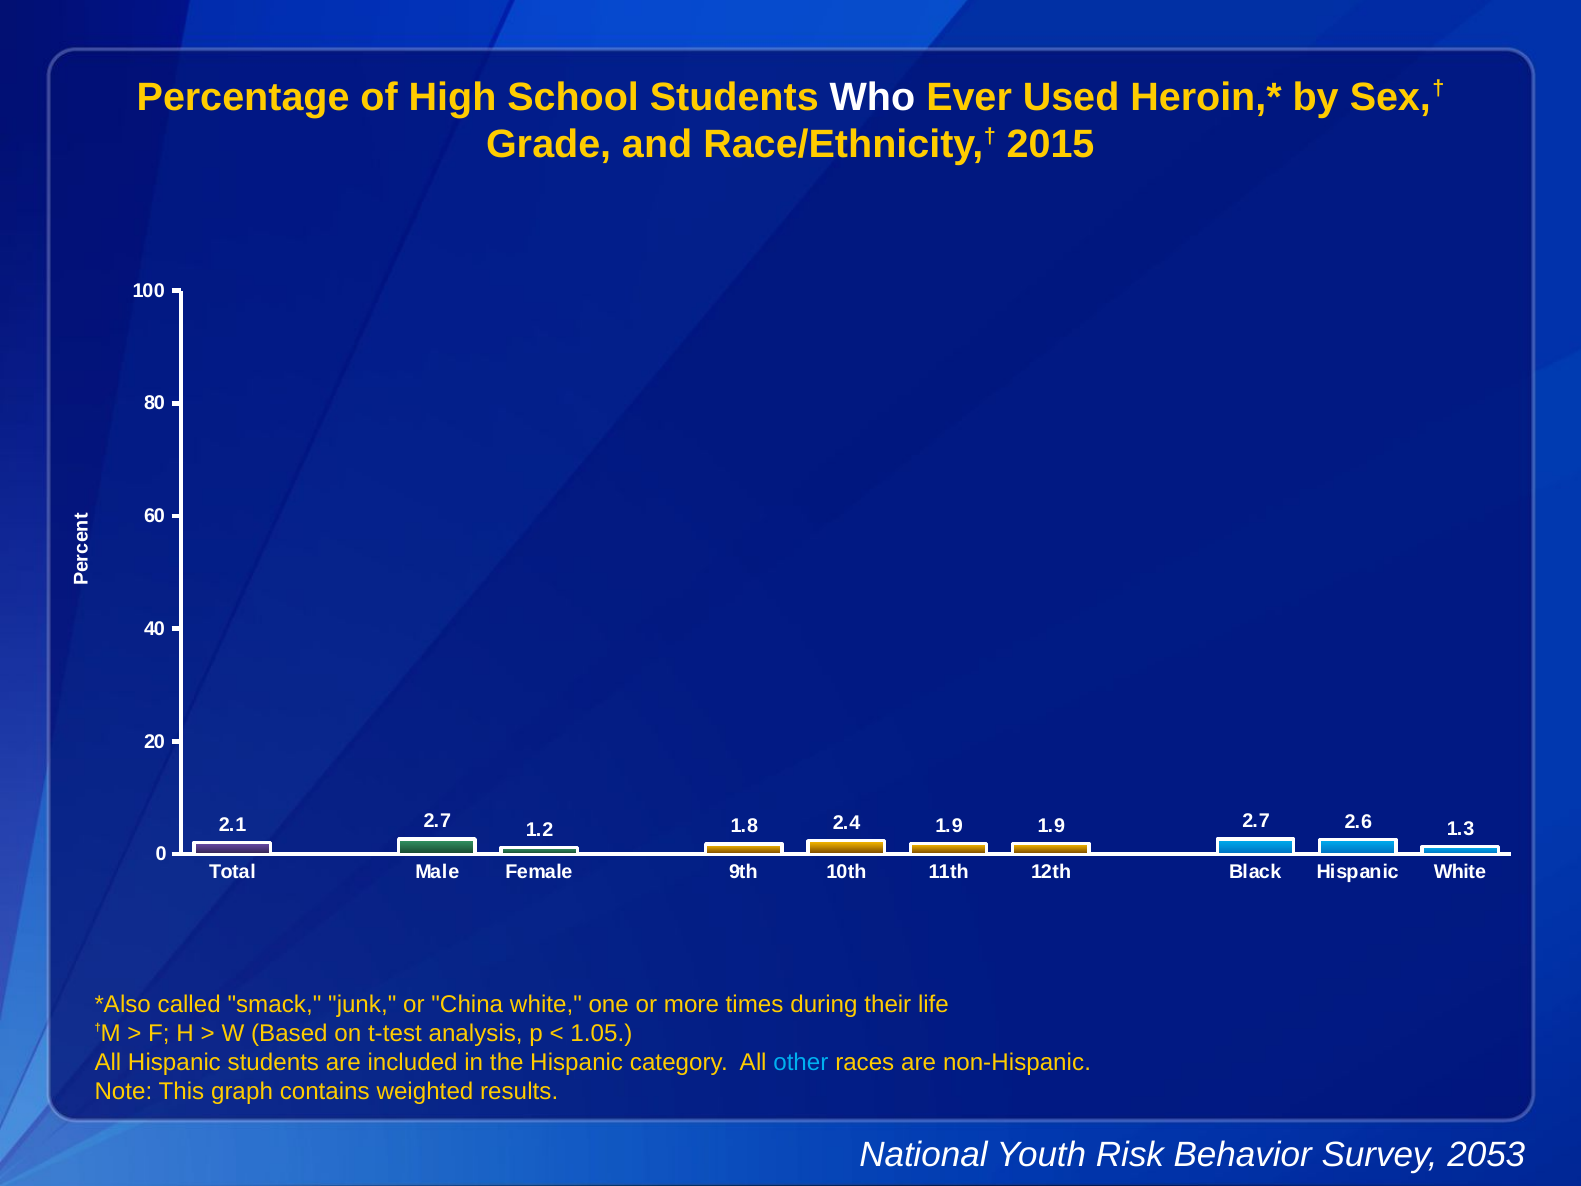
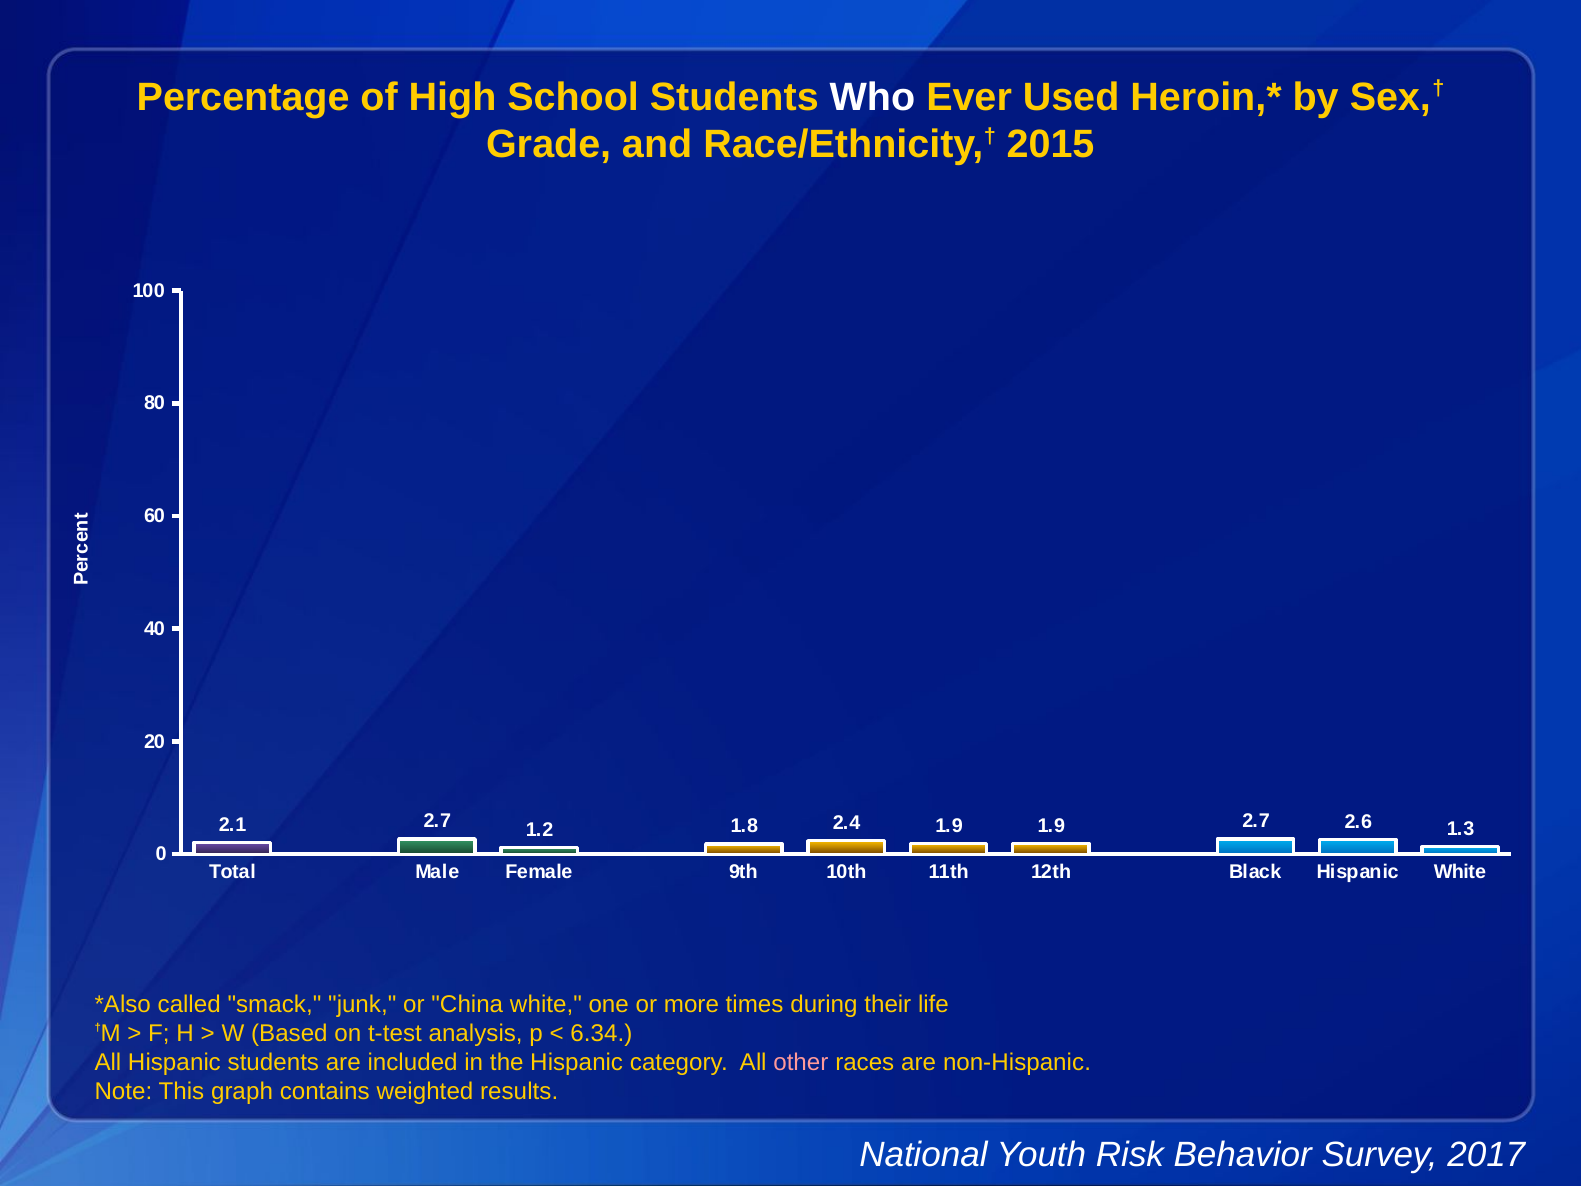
1.05: 1.05 -> 6.34 (601, 1033)
other colour: light blue -> pink (801, 1062)
2053: 2053 -> 2017 (1486, 1154)
